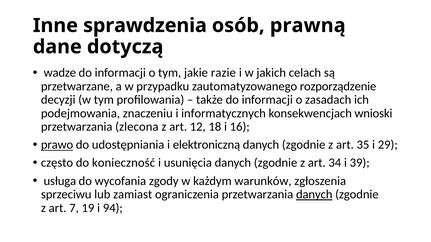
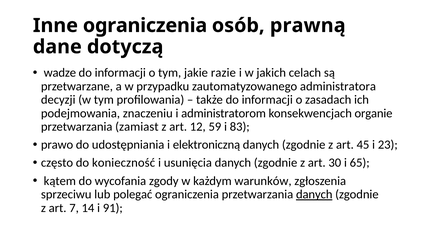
Inne sprawdzenia: sprawdzenia -> ograniczenia (145, 26)
rozporządzenie: rozporządzenie -> administratora (338, 86)
informatycznych: informatycznych -> administratorom (224, 114)
wnioski: wnioski -> organie (373, 114)
zlecona: zlecona -> zamiast (137, 127)
18: 18 -> 59 (215, 127)
16: 16 -> 83 (240, 127)
prawo underline: present -> none (57, 145)
35: 35 -> 45 (363, 145)
29: 29 -> 23 (388, 145)
34: 34 -> 30 (335, 163)
39: 39 -> 65 (360, 163)
usługa: usługa -> kątem (60, 181)
zamiast: zamiast -> polegać (133, 195)
19: 19 -> 14 (88, 208)
94: 94 -> 91 (113, 208)
